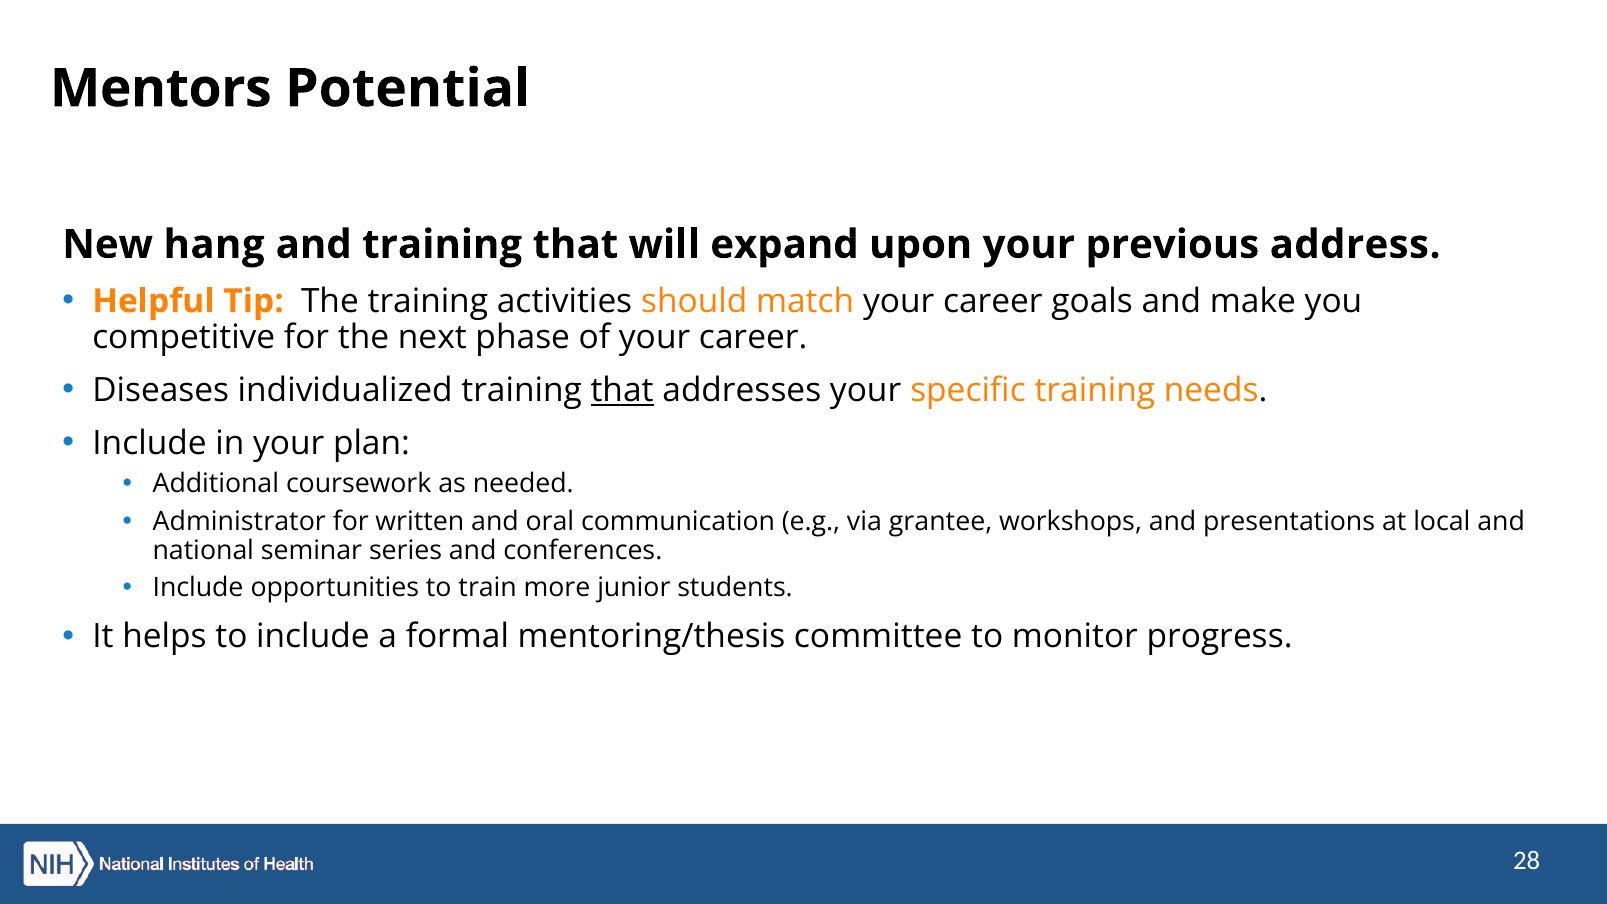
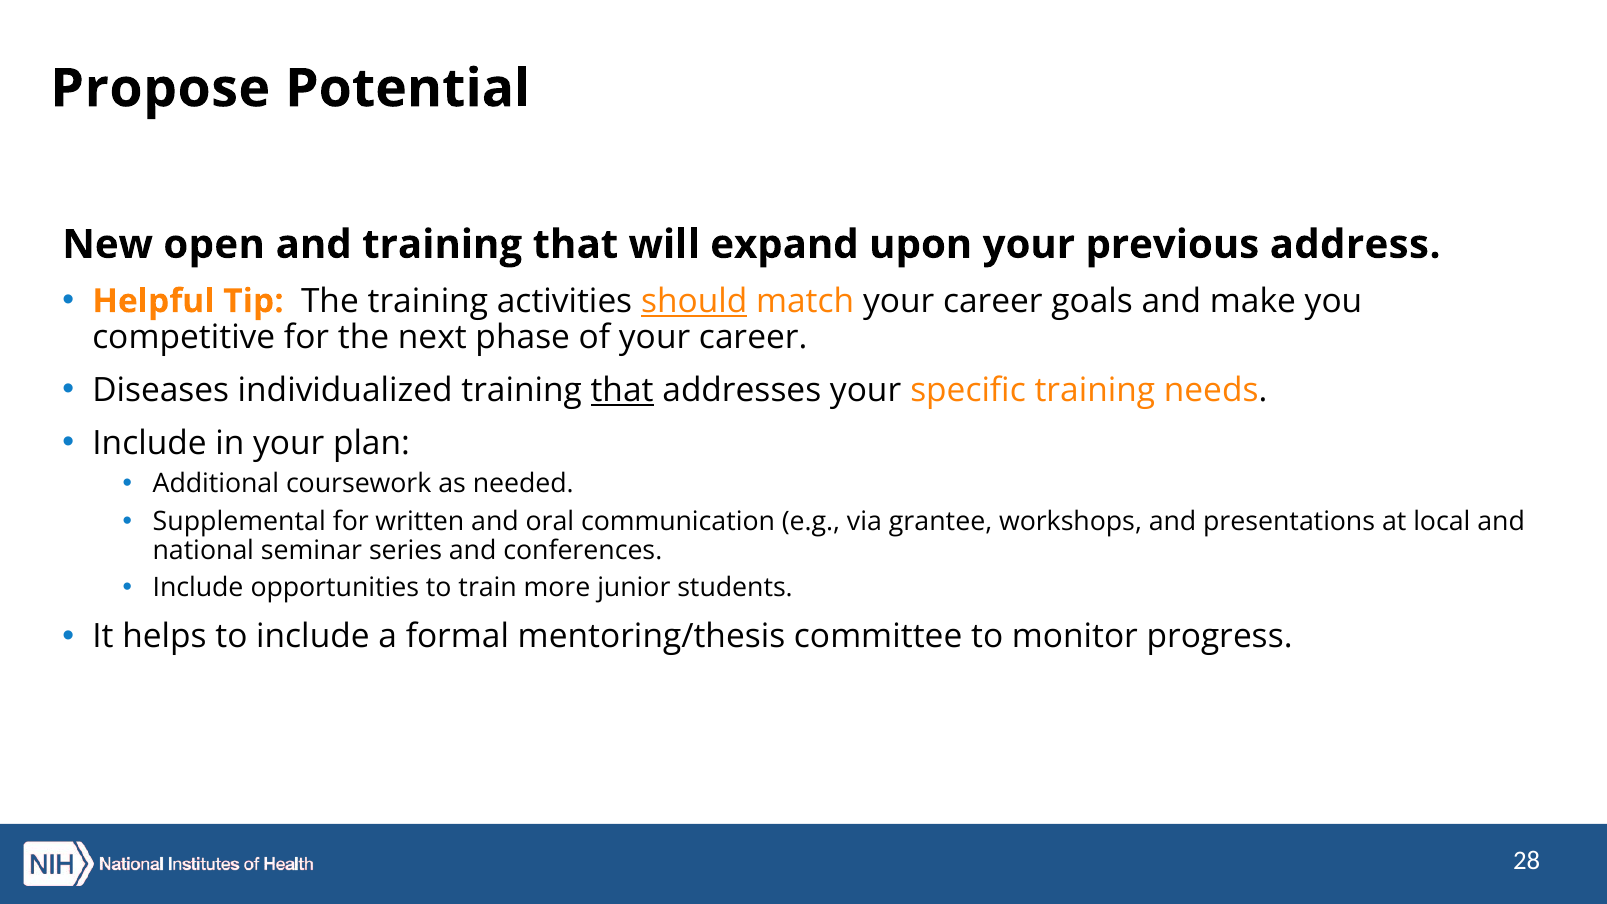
Mentors: Mentors -> Propose (160, 89)
hang: hang -> open (214, 245)
should underline: none -> present (694, 301)
Administrator: Administrator -> Supplemental (239, 521)
